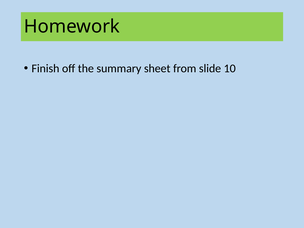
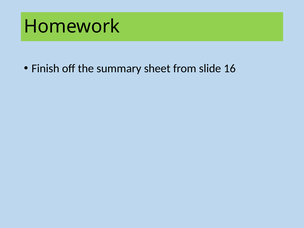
10: 10 -> 16 (230, 69)
